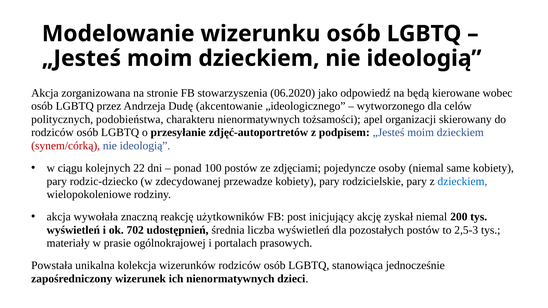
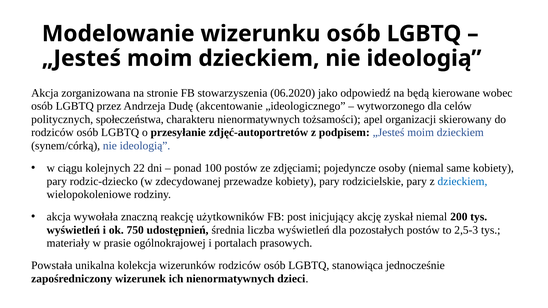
podobieństwa: podobieństwa -> społeczeństwa (130, 119)
synem/córką colour: red -> black (66, 146)
702: 702 -> 750 (135, 230)
